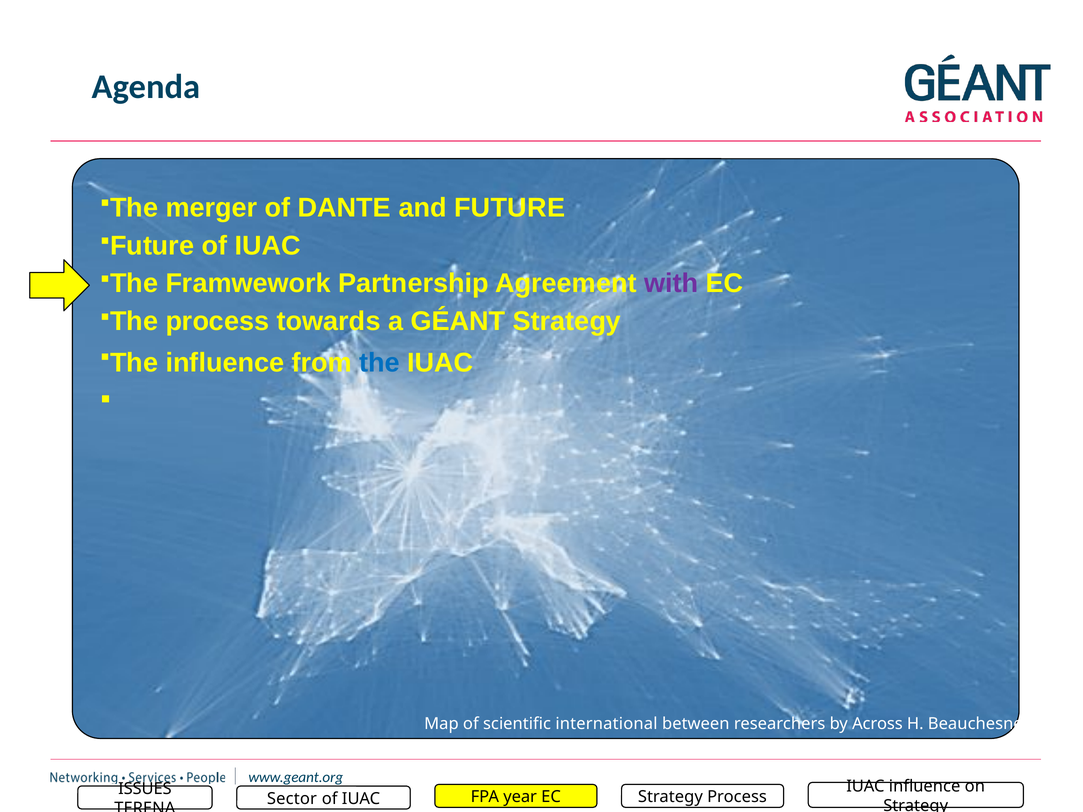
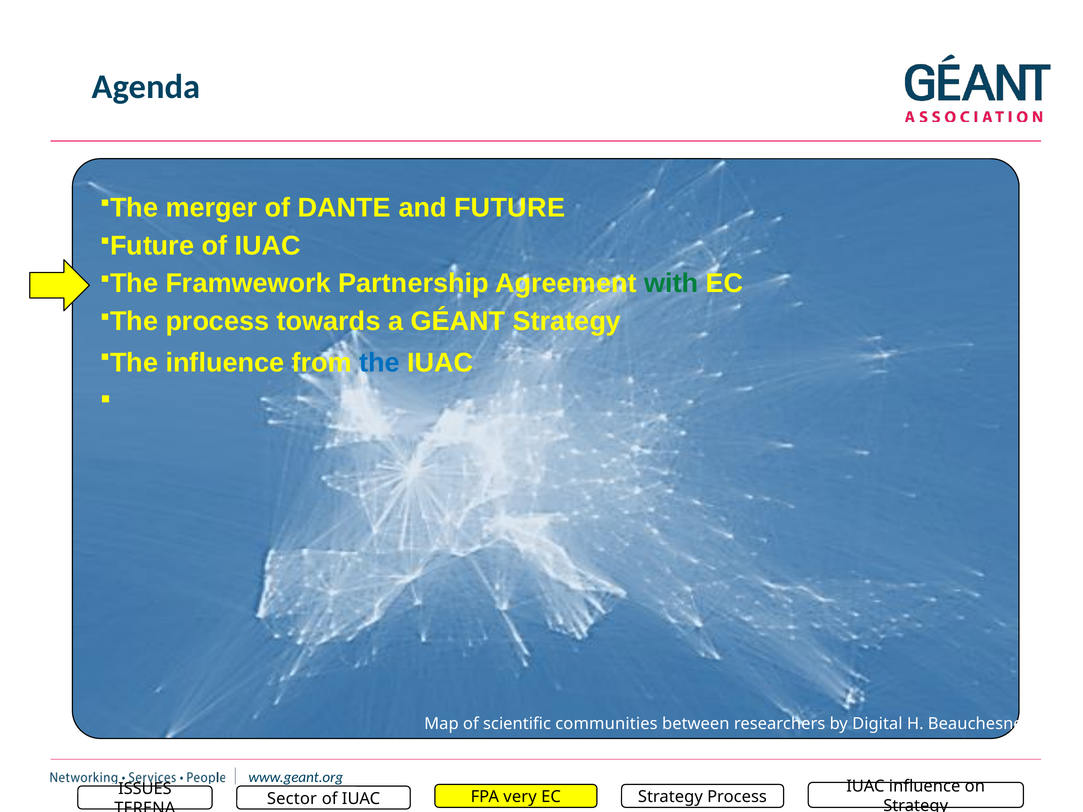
with colour: purple -> green (671, 284)
international: international -> communities (606, 724)
Across: Across -> Digital (877, 724)
year: year -> very (520, 797)
